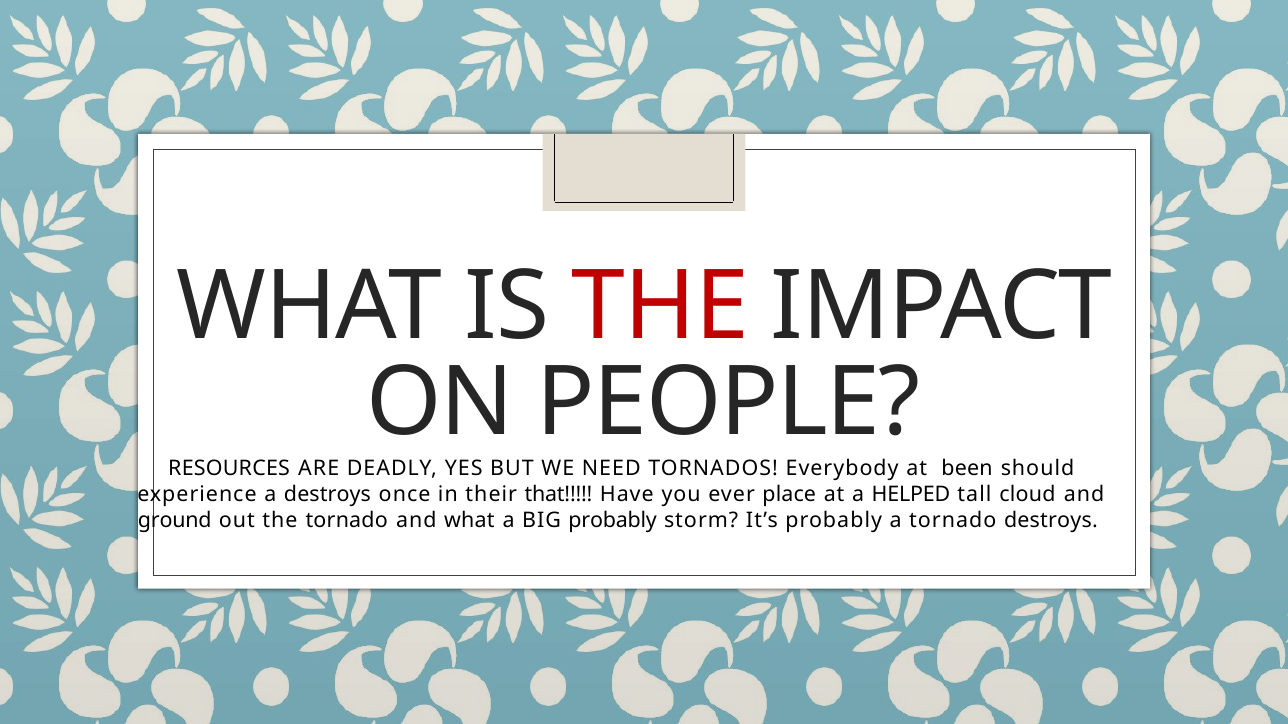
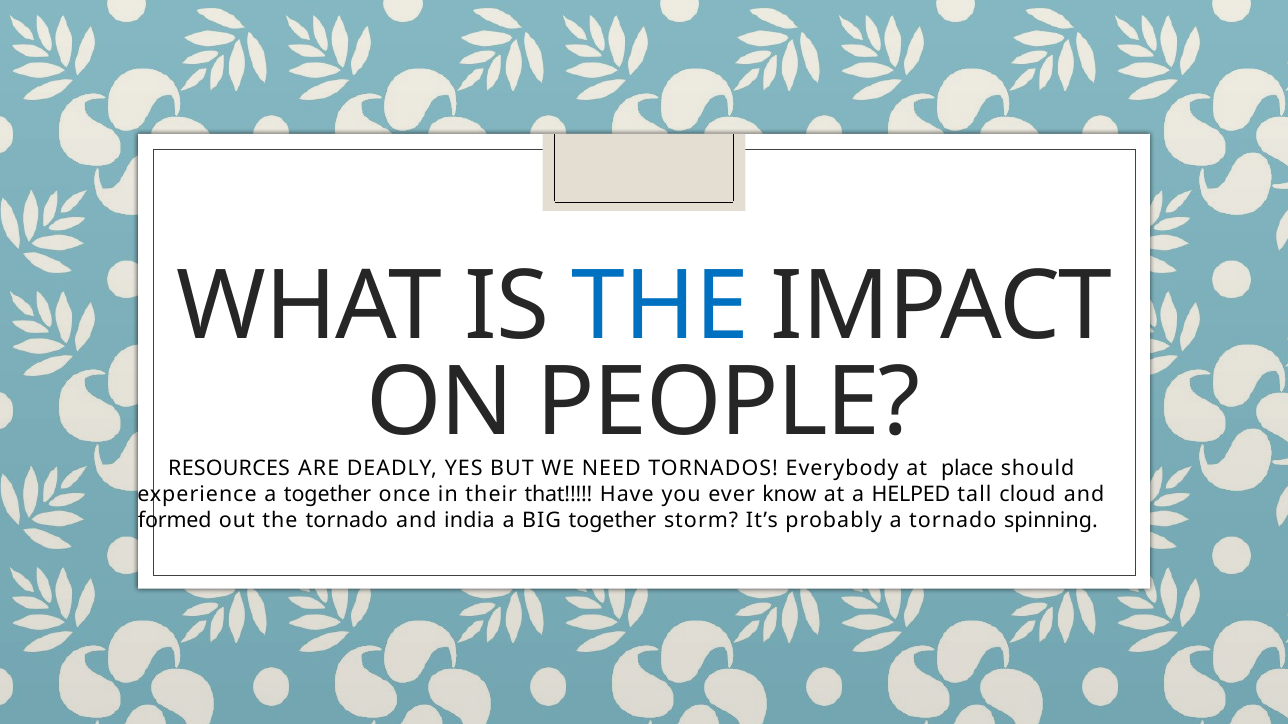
THE colour: red -> blue (660, 307)
been: been -> place (967, 469)
a destroys: destroys -> together (328, 495)
place: place -> know (789, 495)
ground: ground -> formed (175, 521)
and what: what -> india (469, 521)
BIG probably: probably -> together (613, 521)
tornado destroys: destroys -> spinning (1051, 521)
